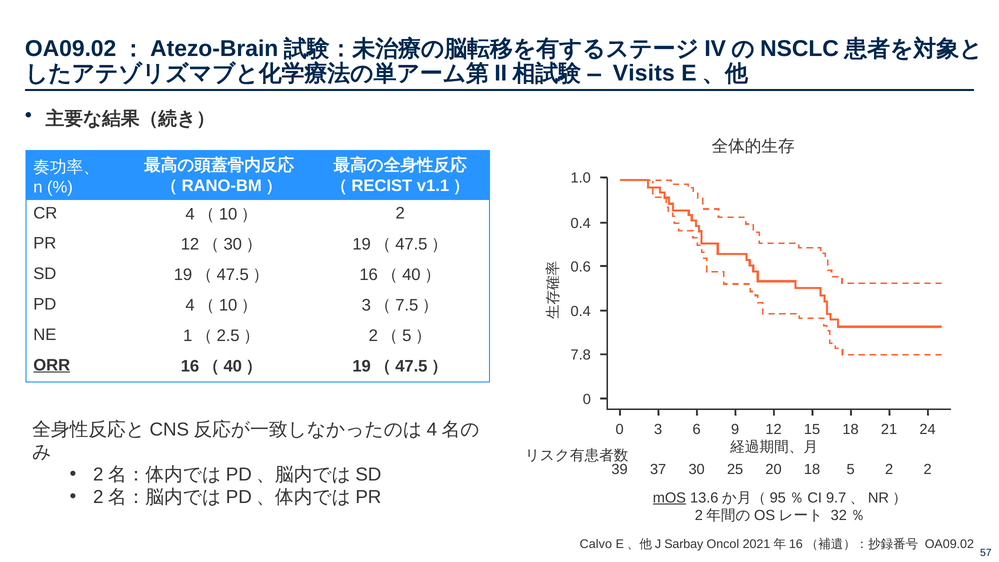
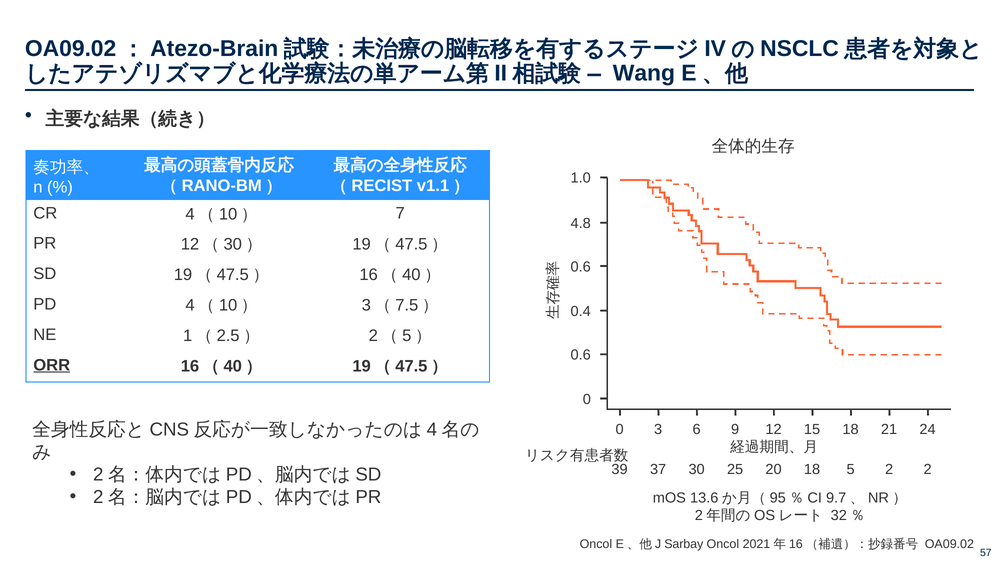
Visits: Visits -> Wang (644, 73)
4（10） 2: 2 -> 7 (400, 213)
0.4: 0.4 -> 4.8 (581, 224)
7.8: 7.8 -> 0.6 (581, 355)
mOS underline: present -> none (669, 498)
Calvo: Calvo -> Oncol (596, 544)
